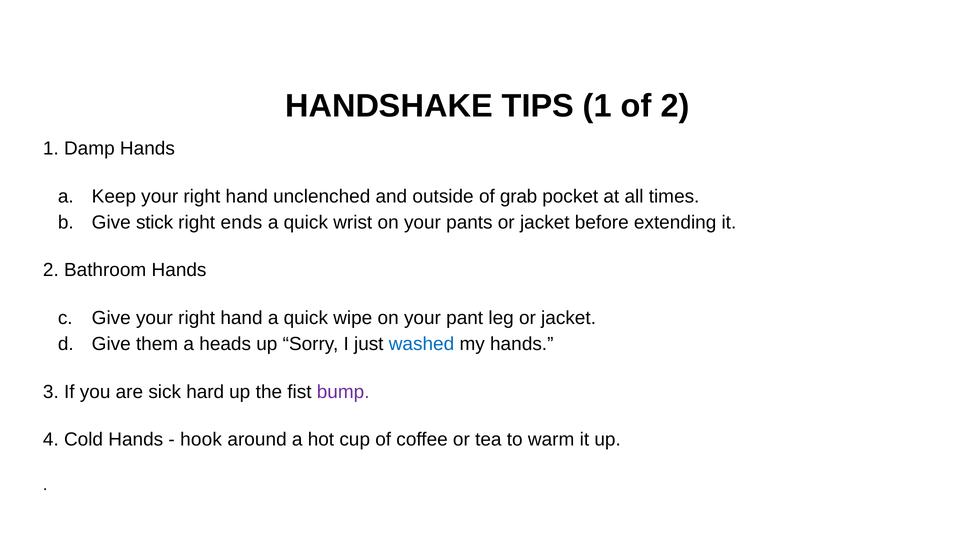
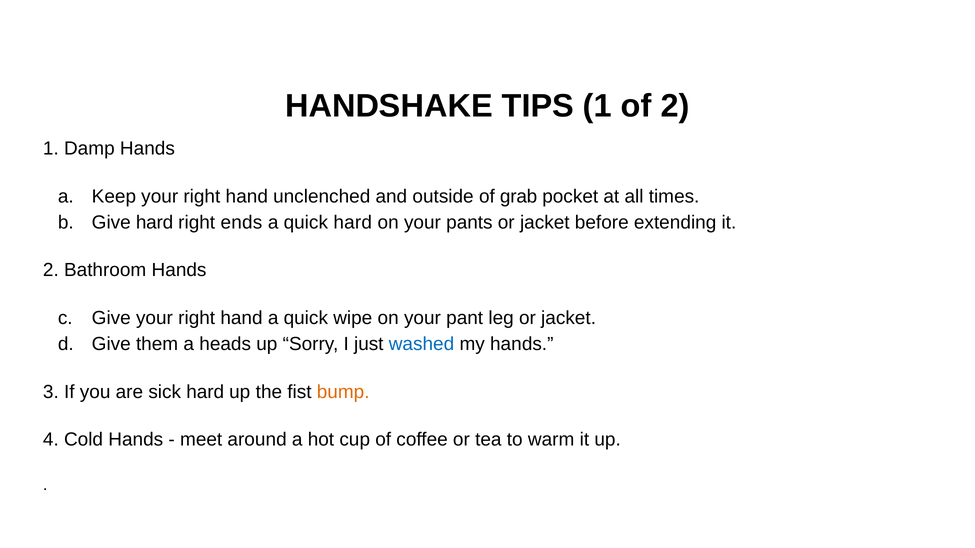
Give stick: stick -> hard (155, 223)
quick wrist: wrist -> hard (353, 223)
bump colour: purple -> orange (343, 392)
hook: hook -> meet (201, 440)
